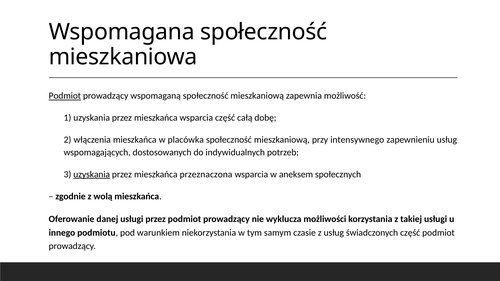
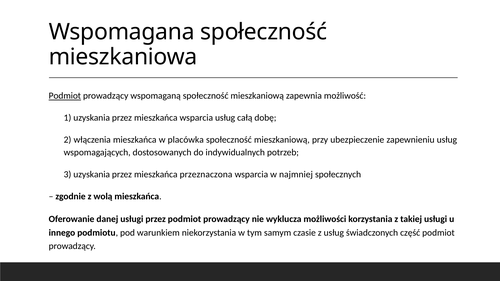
wsparcia część: część -> usług (225, 118)
intensywnego: intensywnego -> ubezpieczenie (357, 140)
uzyskania underline: present -> none (92, 174)
aneksem: aneksem -> najmniej (296, 174)
